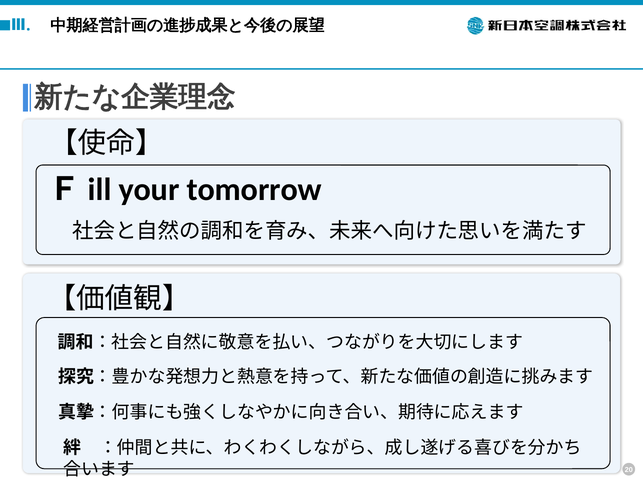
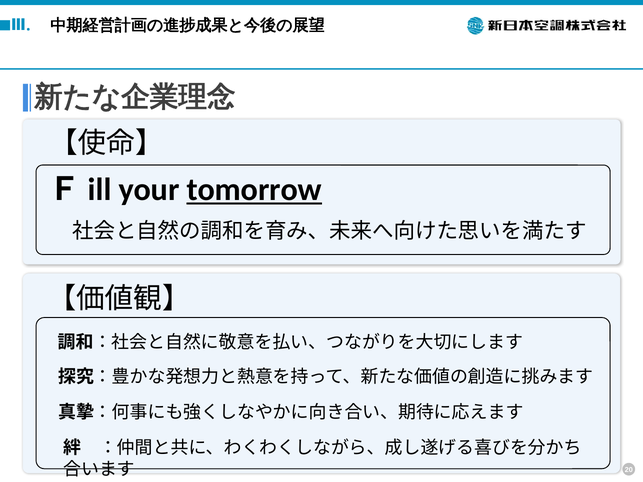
tomorrow underline: none -> present (254, 190)
